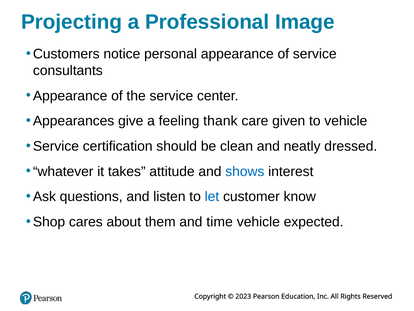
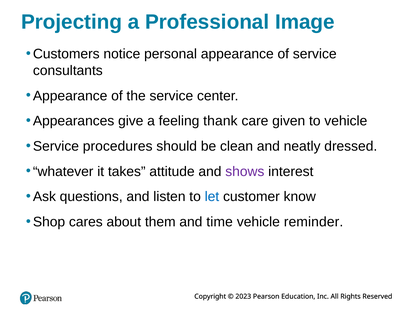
certification: certification -> procedures (118, 146)
shows colour: blue -> purple (245, 171)
expected: expected -> reminder (314, 222)
